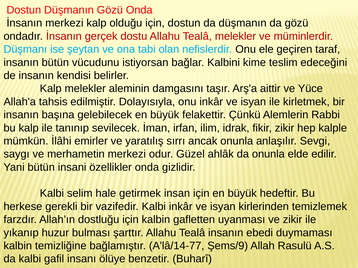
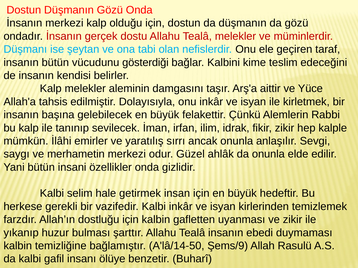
istiyorsan: istiyorsan -> gösterdiği (145, 63)
A'lâ/14-77: A'lâ/14-77 -> A'lâ/14-50 (177, 246)
